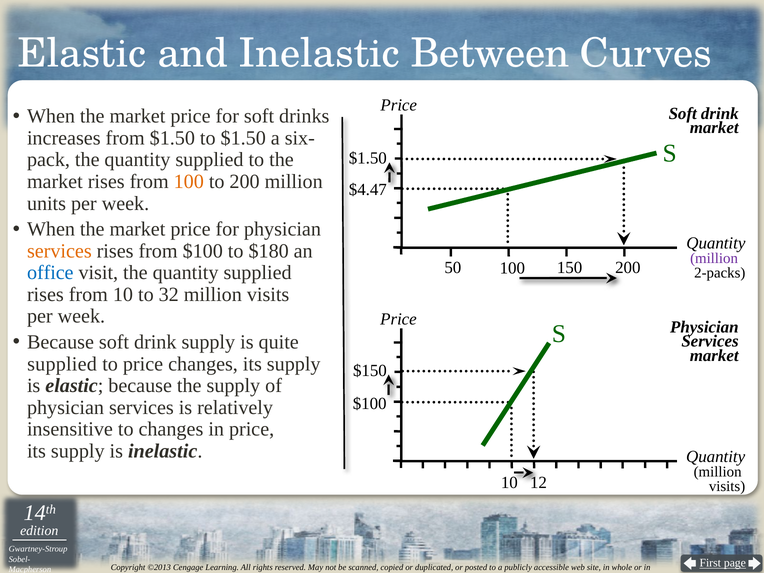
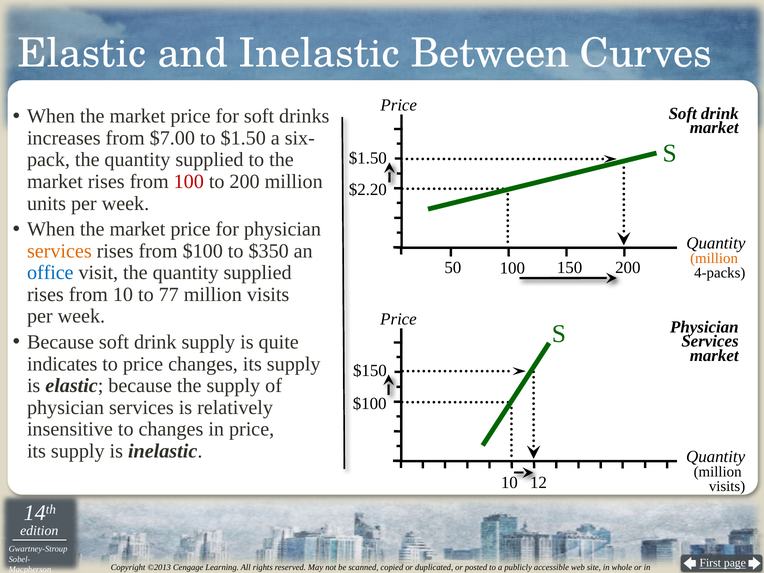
from $1.50: $1.50 -> $7.00 (172, 138)
100 colour: orange -> red (189, 182)
$4.47: $4.47 -> $2.20 (368, 190)
$180: $180 -> $350 (269, 251)
million colour: purple -> orange (714, 259)
2-packs: 2-packs -> 4-packs (720, 273)
32: 32 -> 77 (169, 294)
supplied: supplied -> indicates (62, 364)
